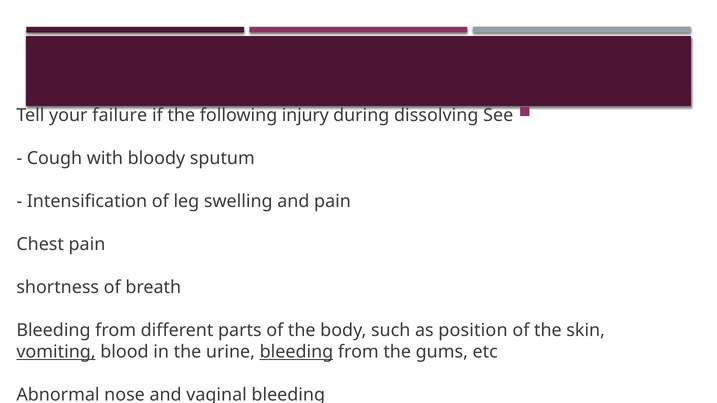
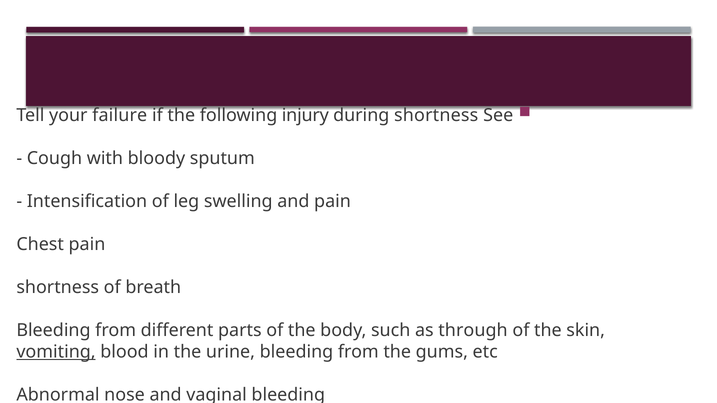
during dissolving: dissolving -> shortness (436, 115)
position: position -> through (473, 330)
bleeding underline: present -> none (296, 352)
